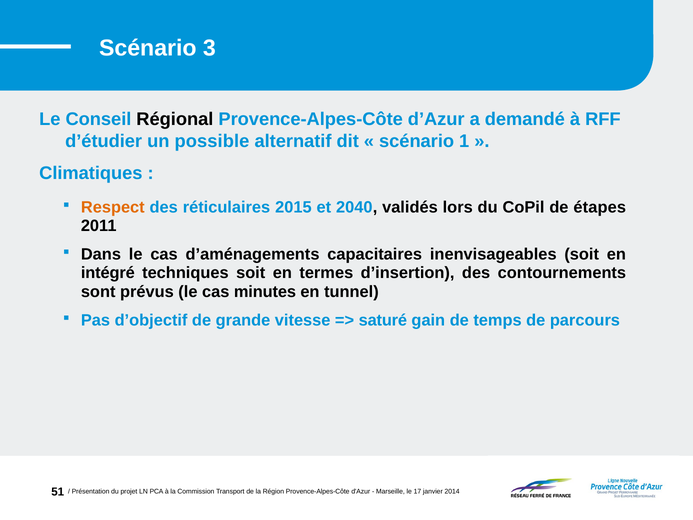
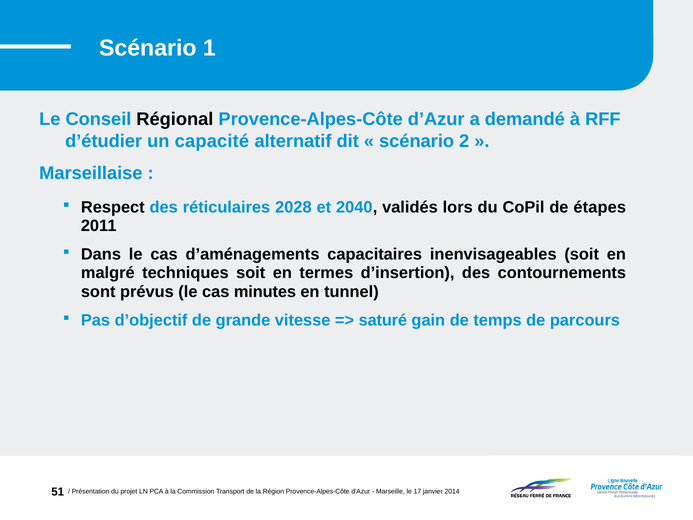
3: 3 -> 1 (209, 48)
possible: possible -> capacité (212, 141)
1: 1 -> 2 (464, 141)
Climatiques: Climatiques -> Marseillaise (91, 173)
Respect colour: orange -> black (113, 207)
2015: 2015 -> 2028 (293, 207)
intégré: intégré -> malgré (108, 273)
